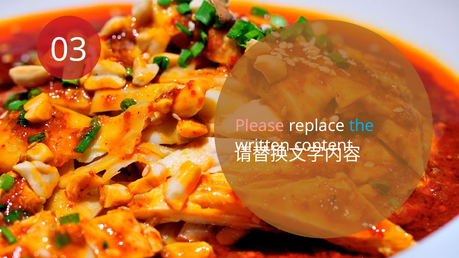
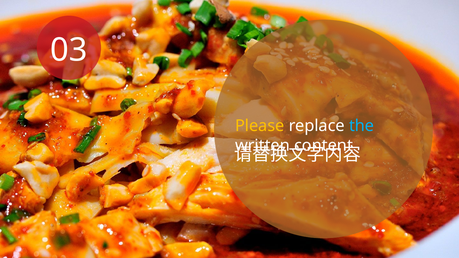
Please colour: pink -> yellow (260, 126)
